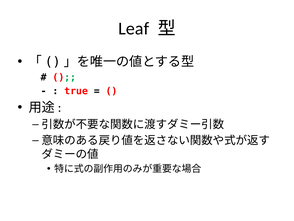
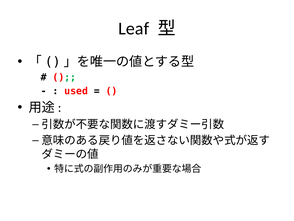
true: true -> used (76, 91)
